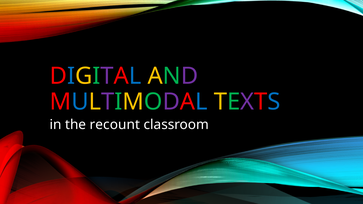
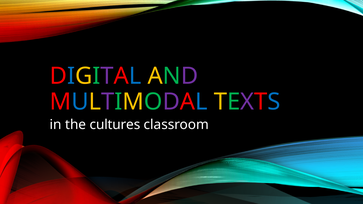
recount: recount -> cultures (115, 125)
